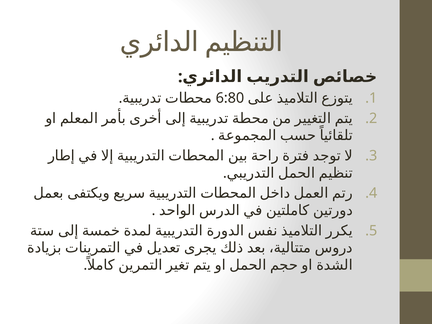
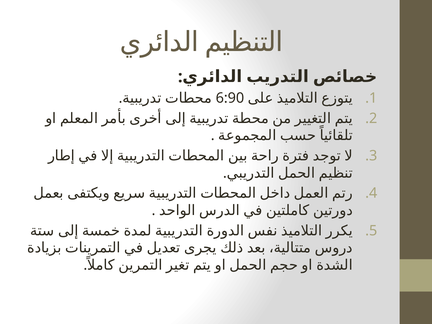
6:80: 6:80 -> 6:90 (230, 98)
